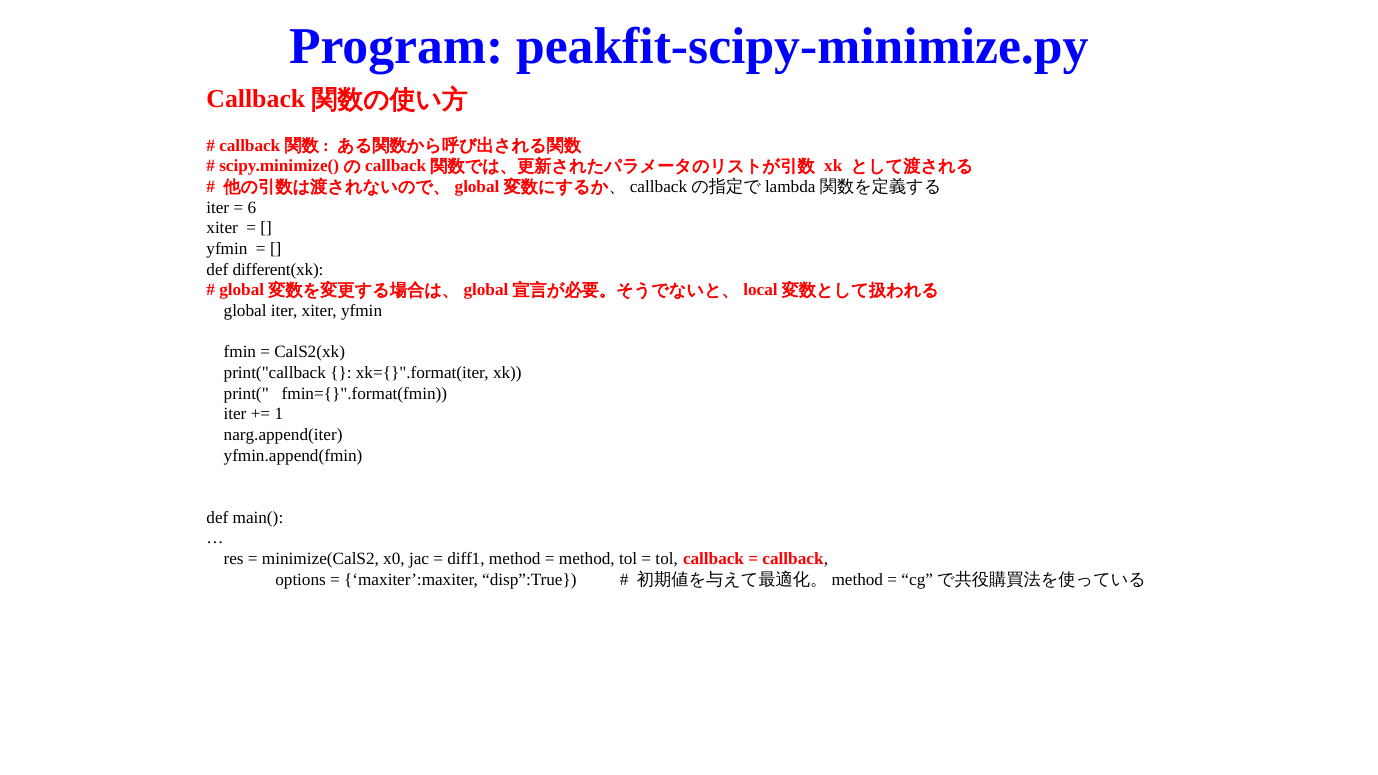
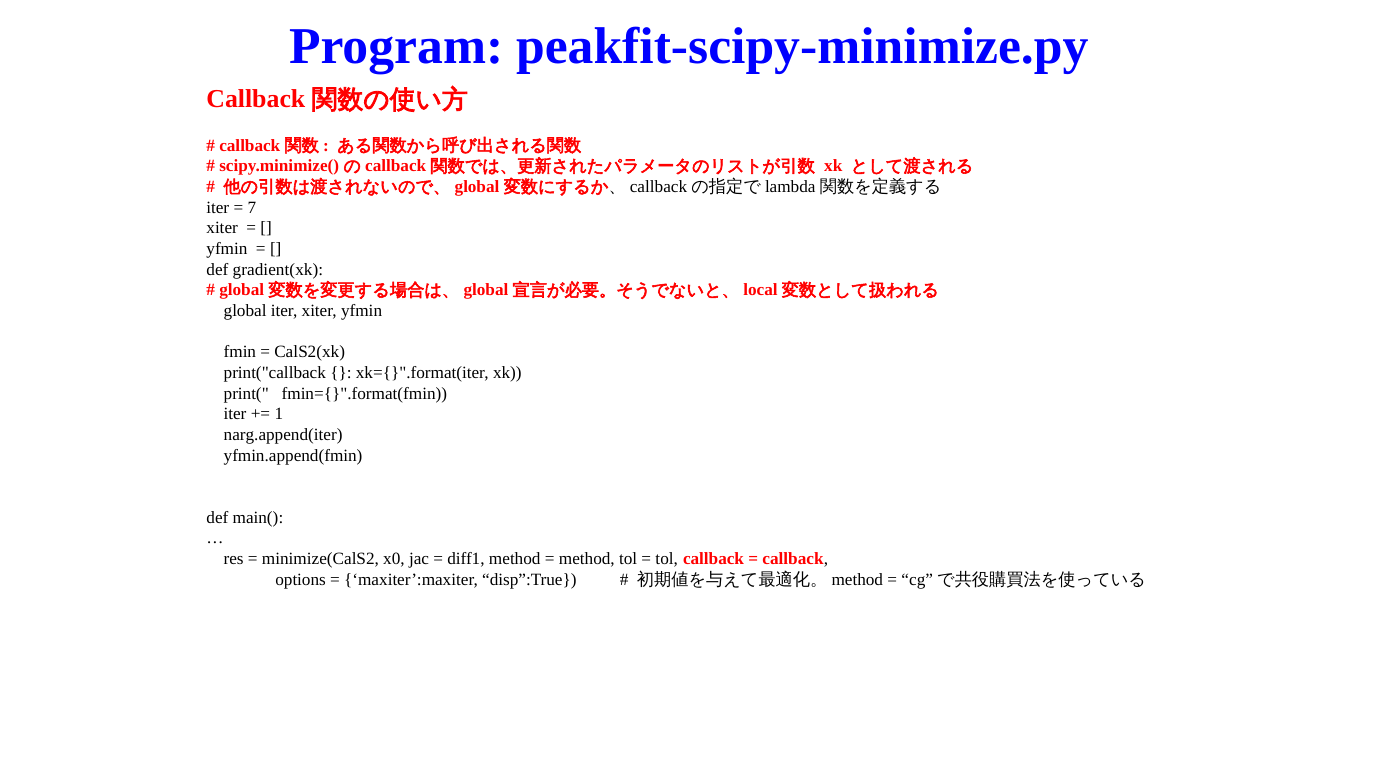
6: 6 -> 7 (252, 207)
different(xk: different(xk -> gradient(xk (278, 269)
